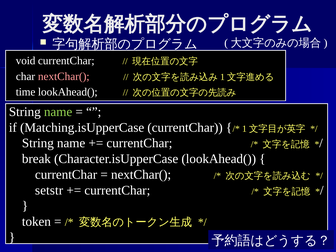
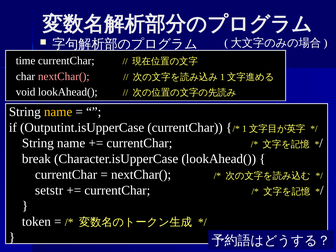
void: void -> time (26, 61)
time: time -> void (26, 92)
name colour: light green -> yellow (58, 112)
Matching.isUpperCase: Matching.isUpperCase -> Outputint.isUpperCase (82, 127)
